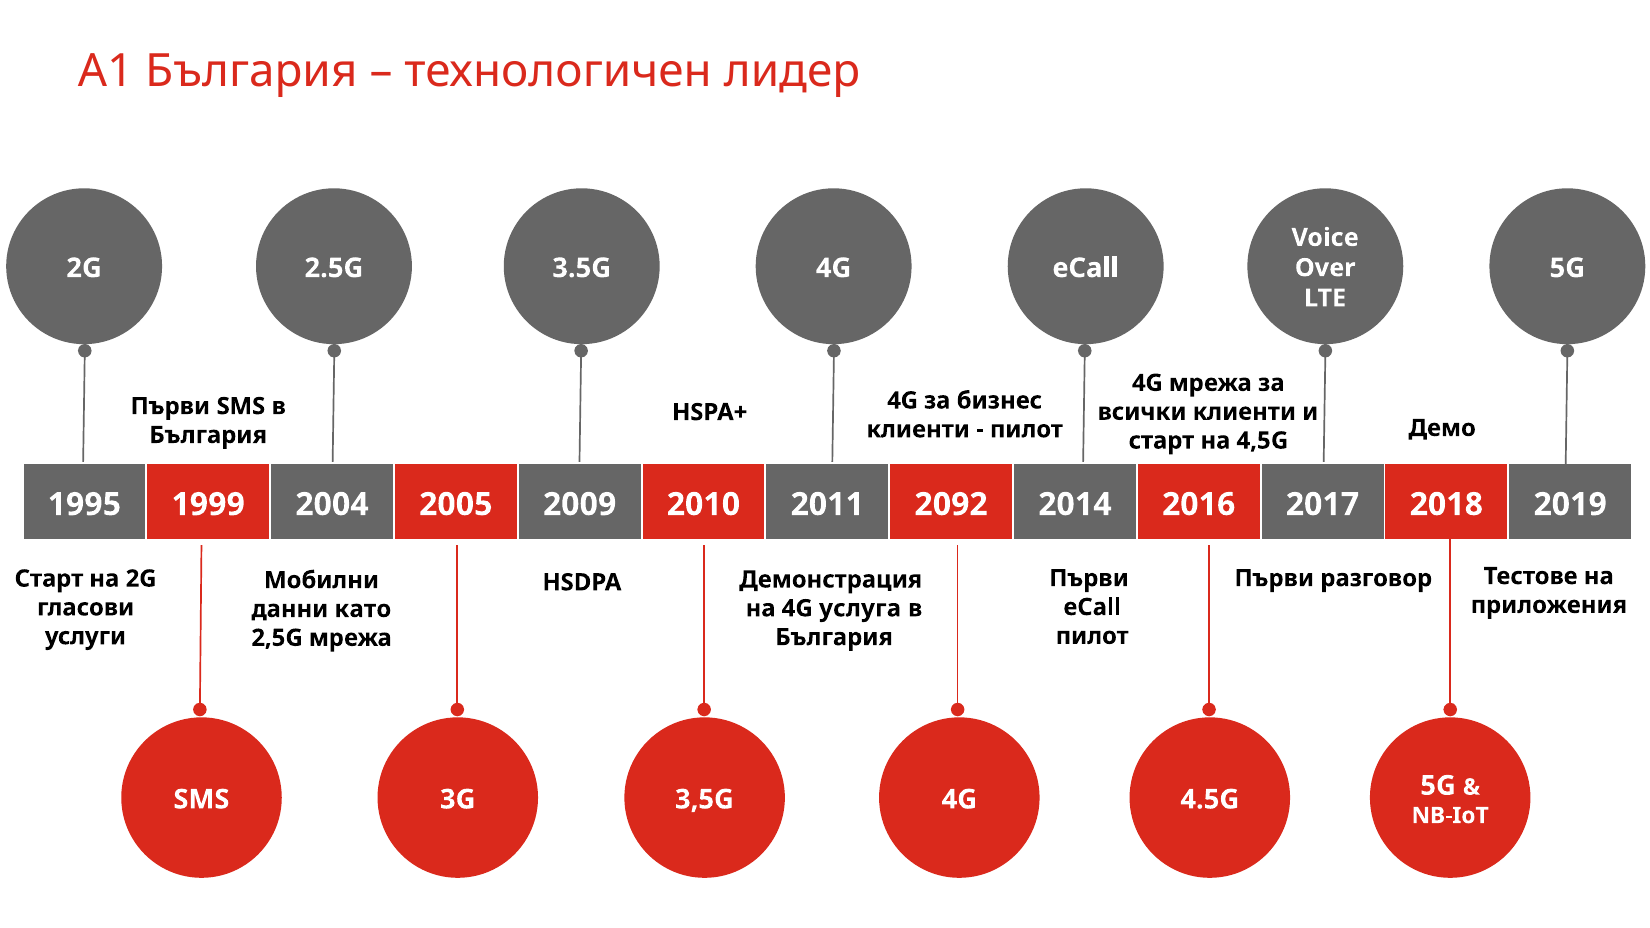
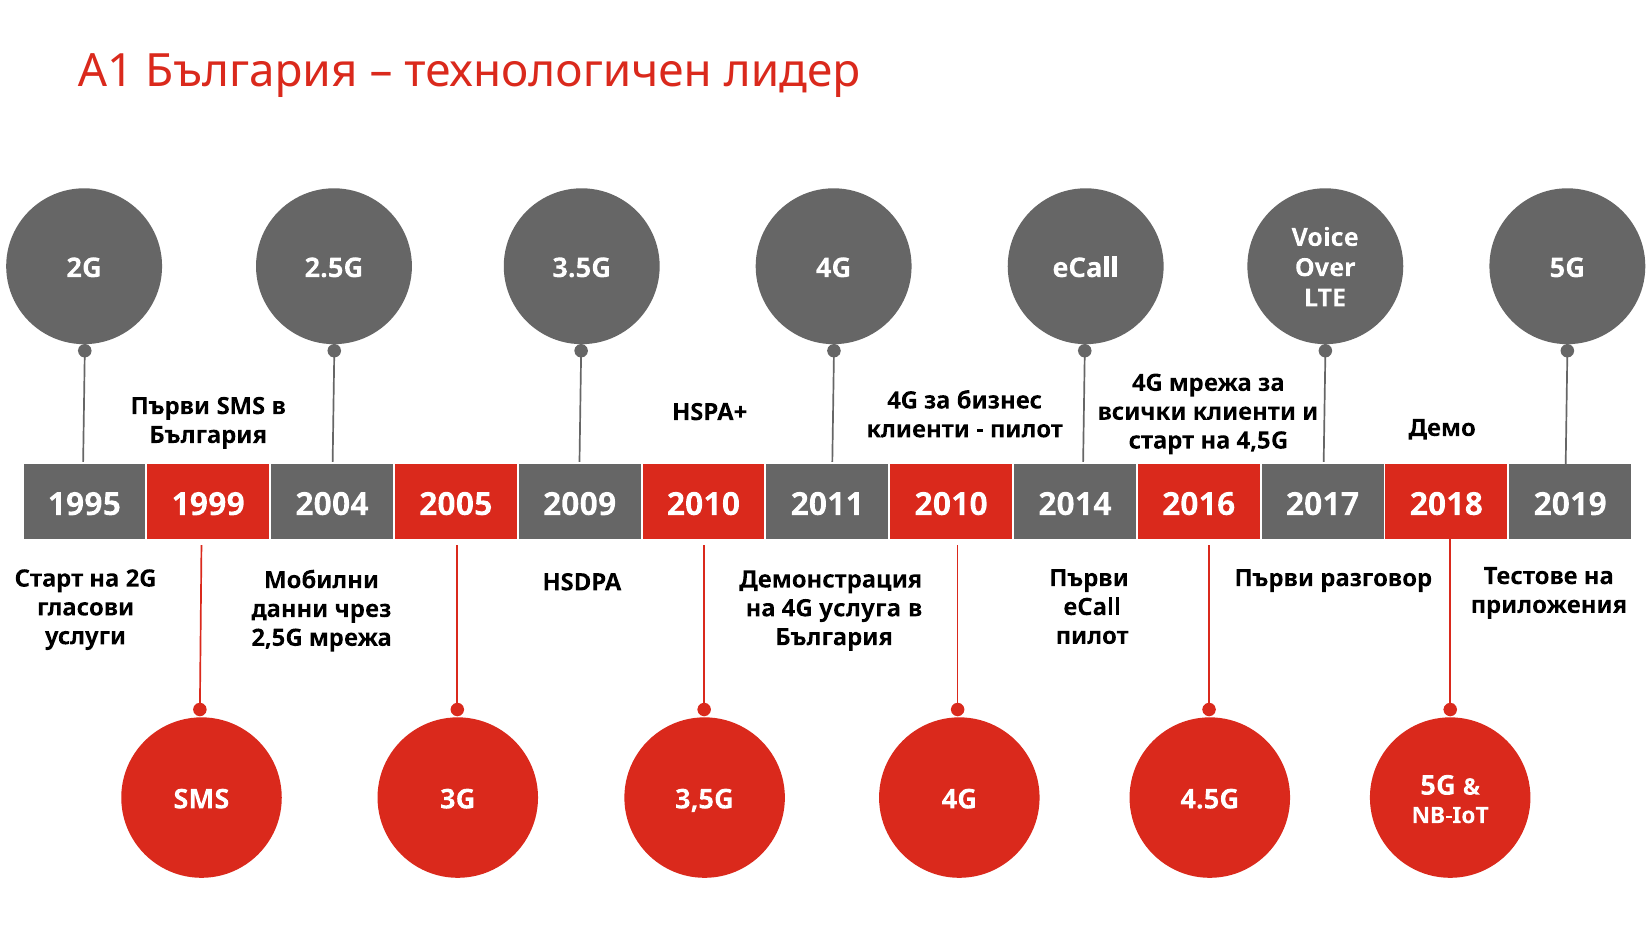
2011 2092: 2092 -> 2010 (951, 505)
като: като -> чрез (363, 609)
